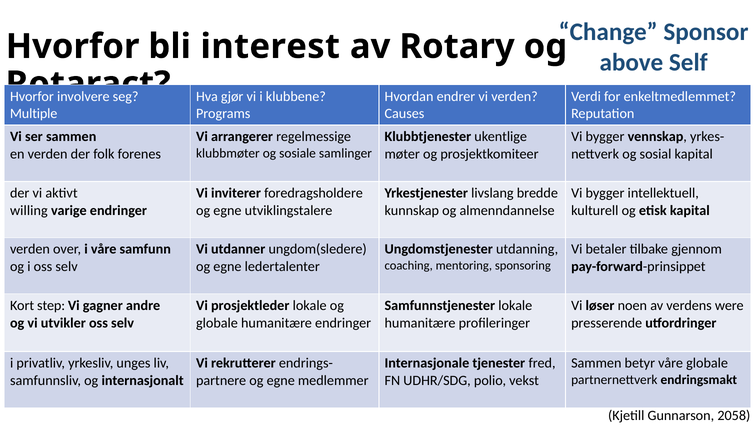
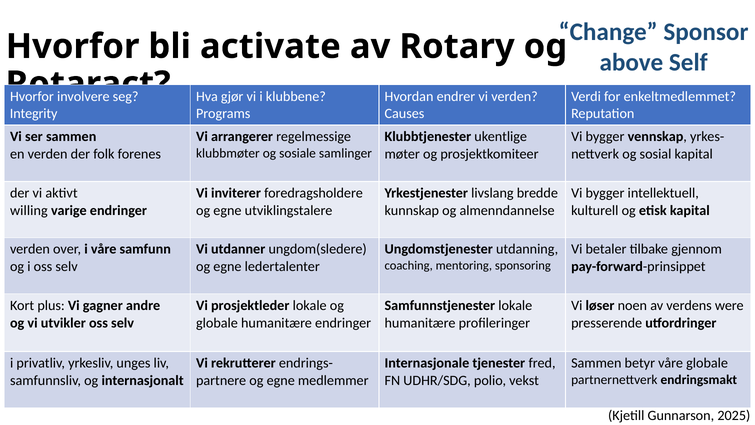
interest: interest -> activate (270, 46)
Multiple: Multiple -> Integrity (34, 114)
step: step -> plus (51, 305)
2058: 2058 -> 2025 (734, 415)
